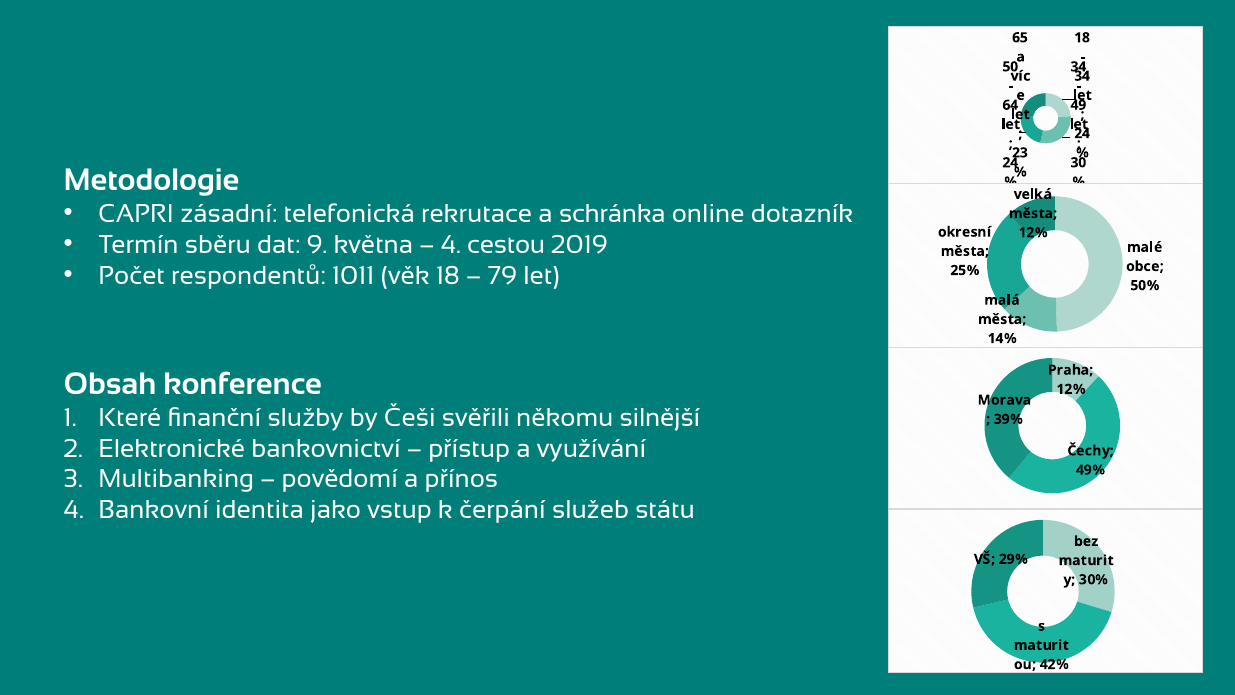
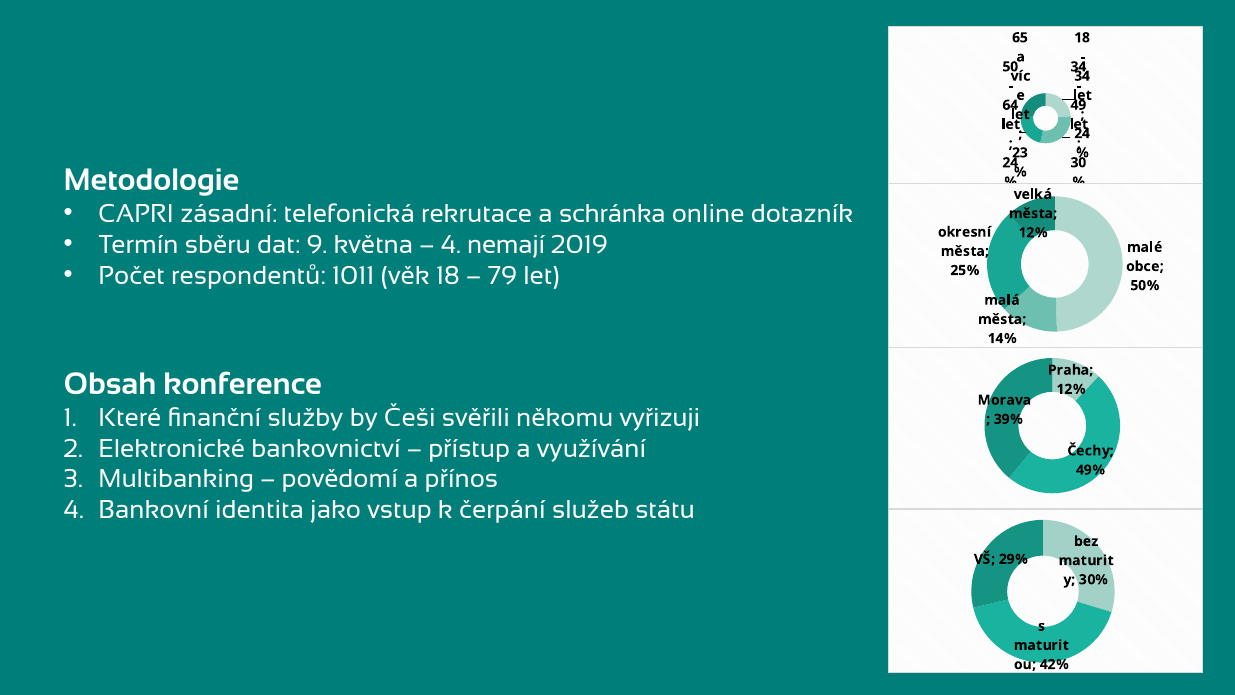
cestou: cestou -> nemají (506, 245)
silnější: silnější -> vyřizuji (660, 417)
